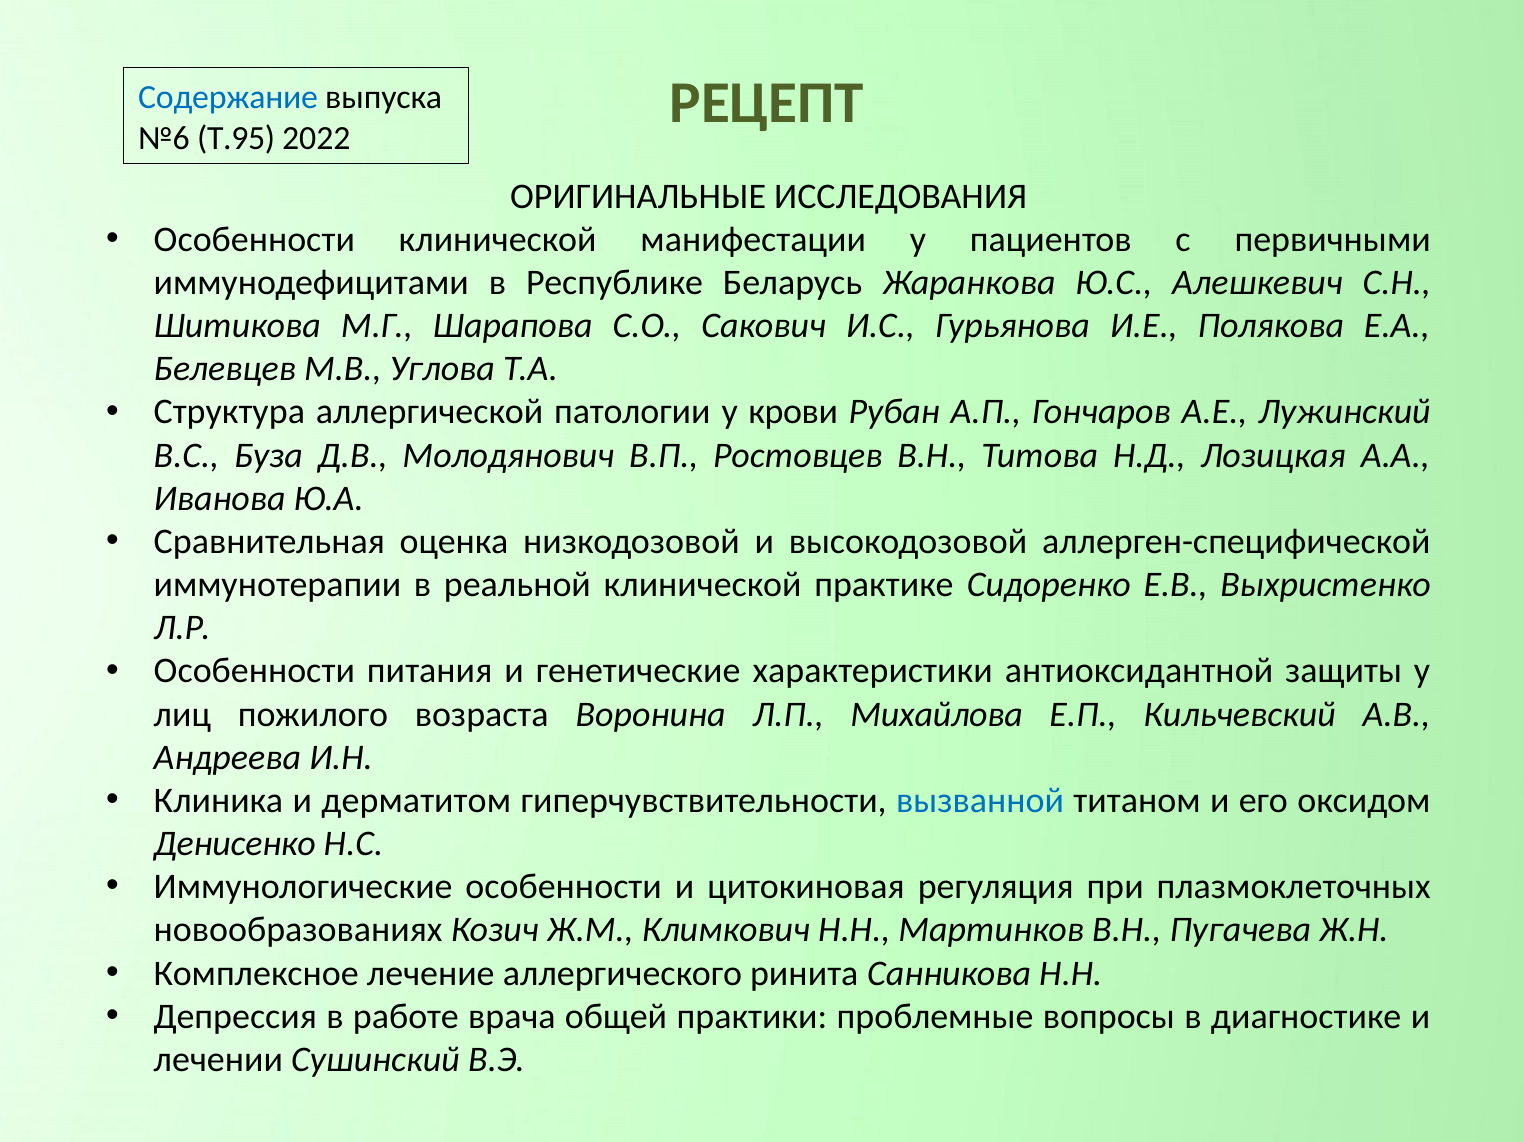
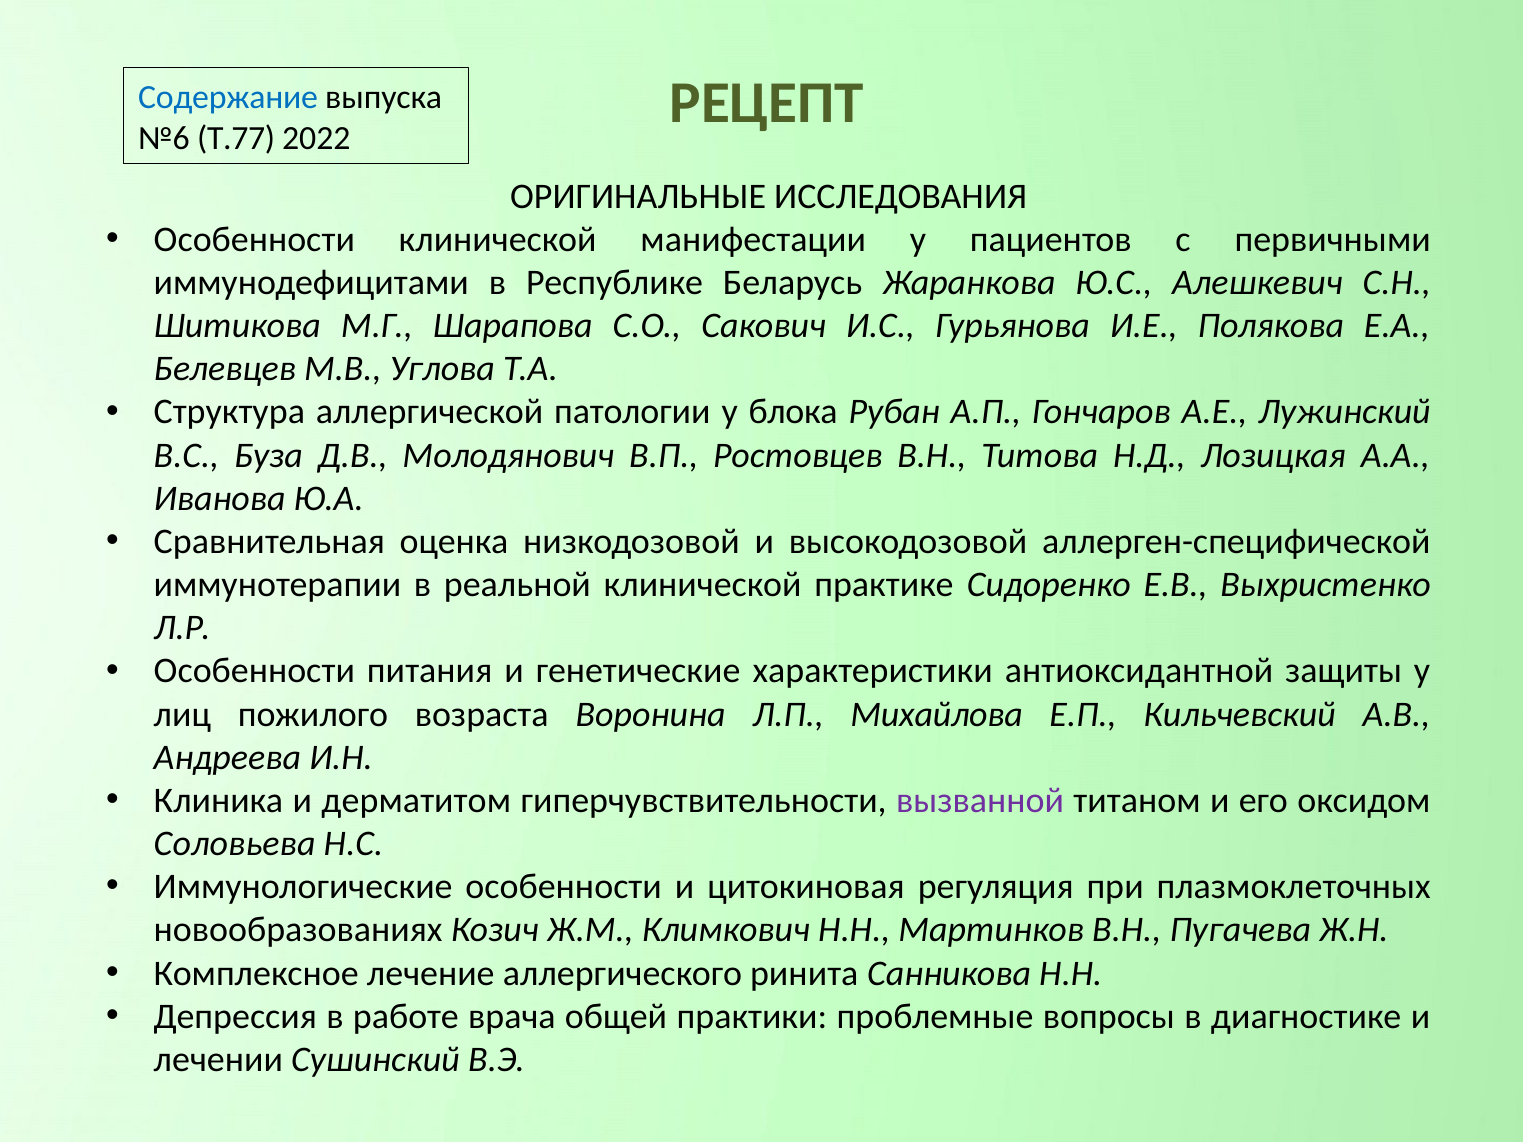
Т.95: Т.95 -> Т.77 (236, 138)
крови: крови -> блока (793, 412)
вызванной colour: blue -> purple (980, 801)
Денисенко: Денисенко -> Соловьева (235, 844)
